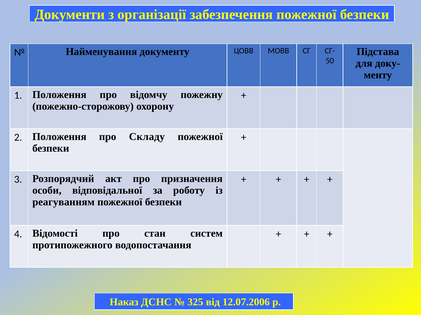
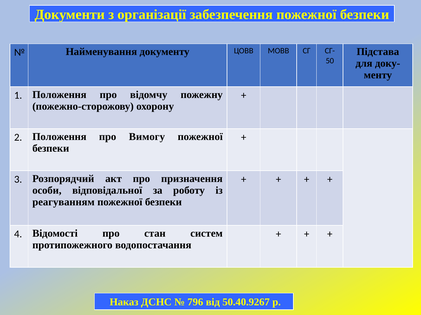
Складу: Складу -> Вимогу (147, 137)
325: 325 -> 796 (195, 303)
12.07.2006: 12.07.2006 -> 50.40.9267 (246, 303)
